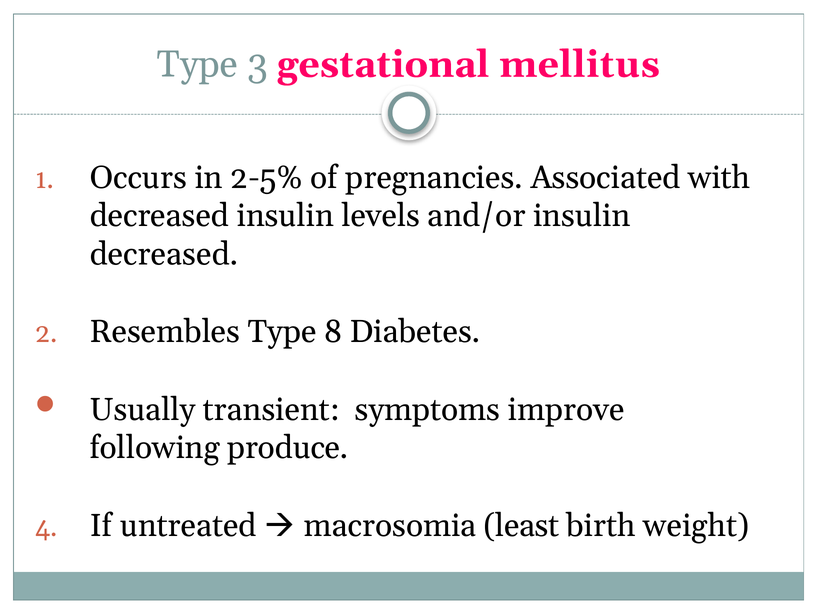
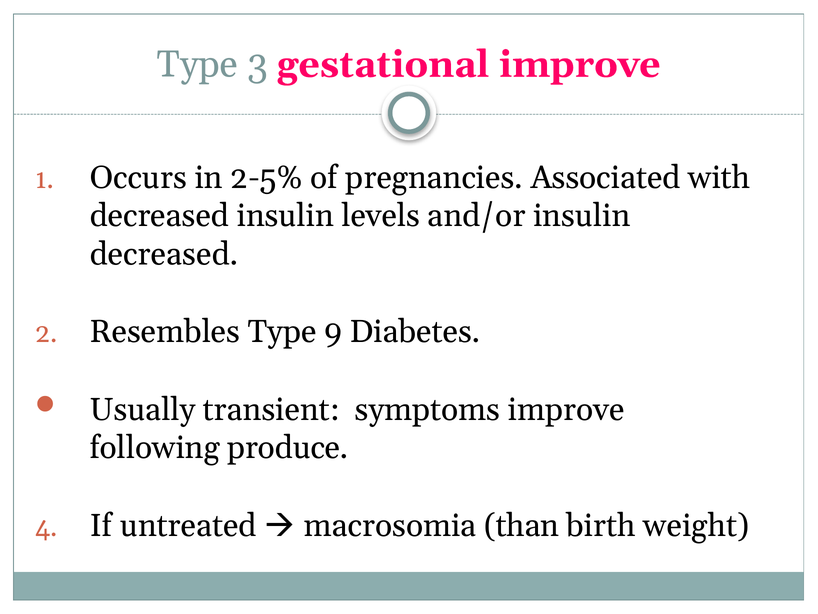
gestational mellitus: mellitus -> improve (580, 64)
8: 8 -> 9 (333, 332)
least: least -> than (522, 525)
